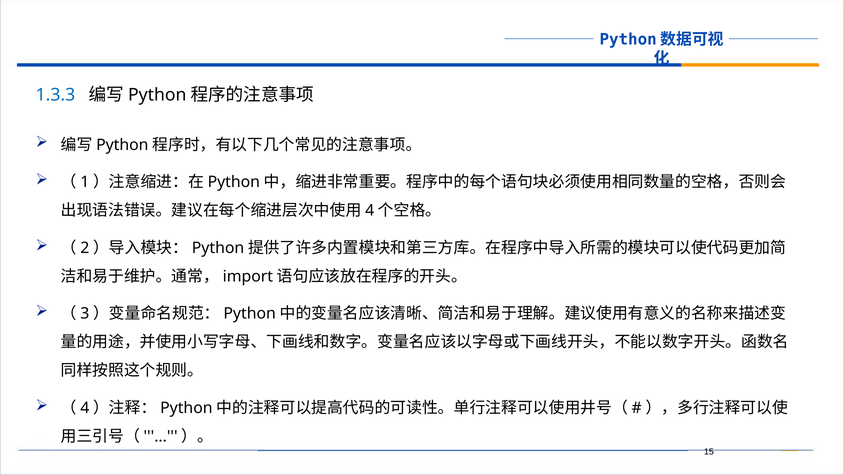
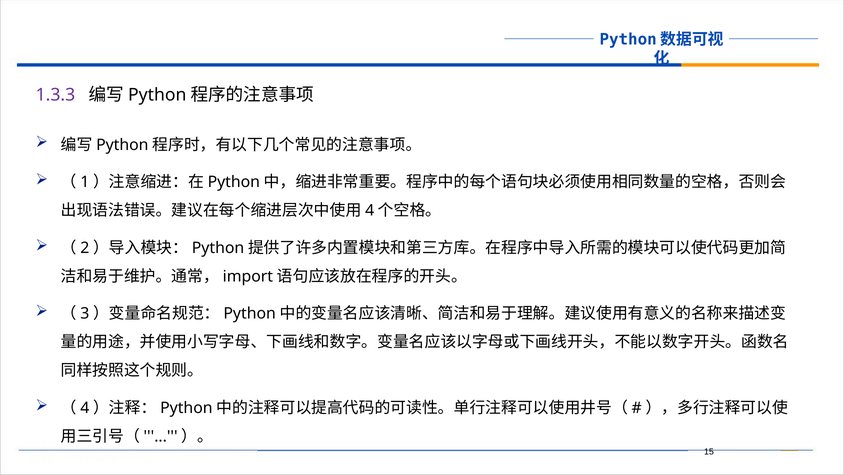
1.3.3 colour: blue -> purple (55, 95)
